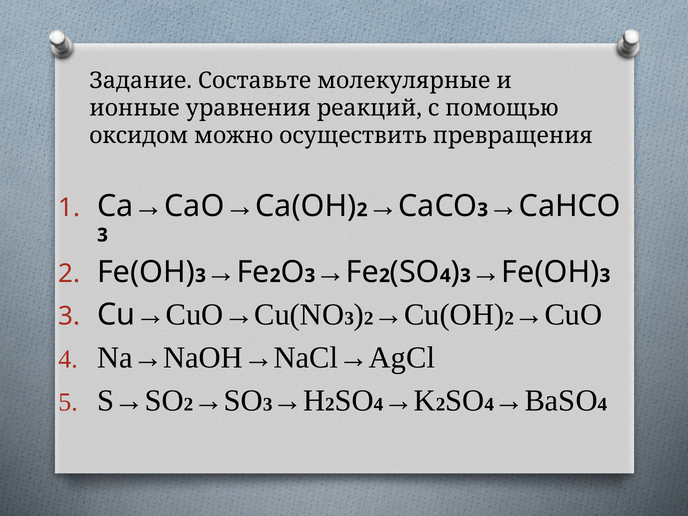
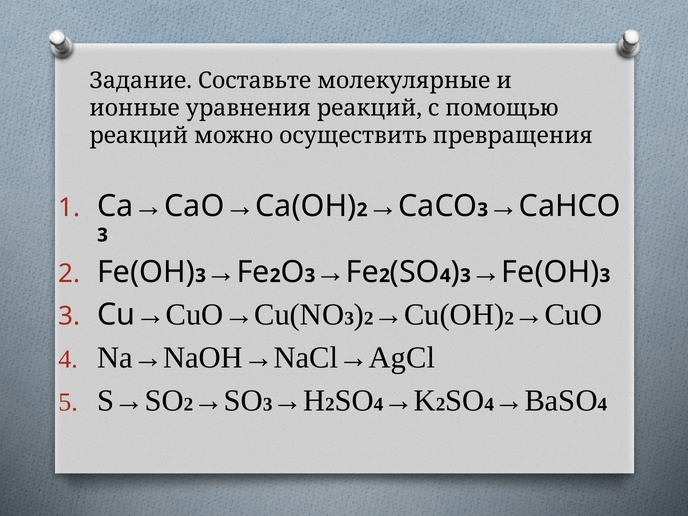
оксидом: оксидом -> реакций (139, 136)
